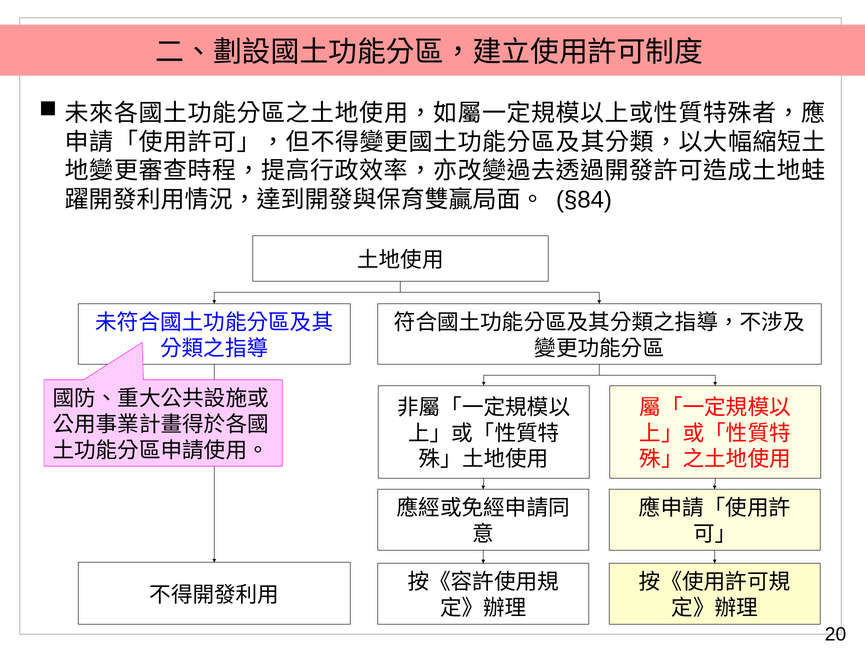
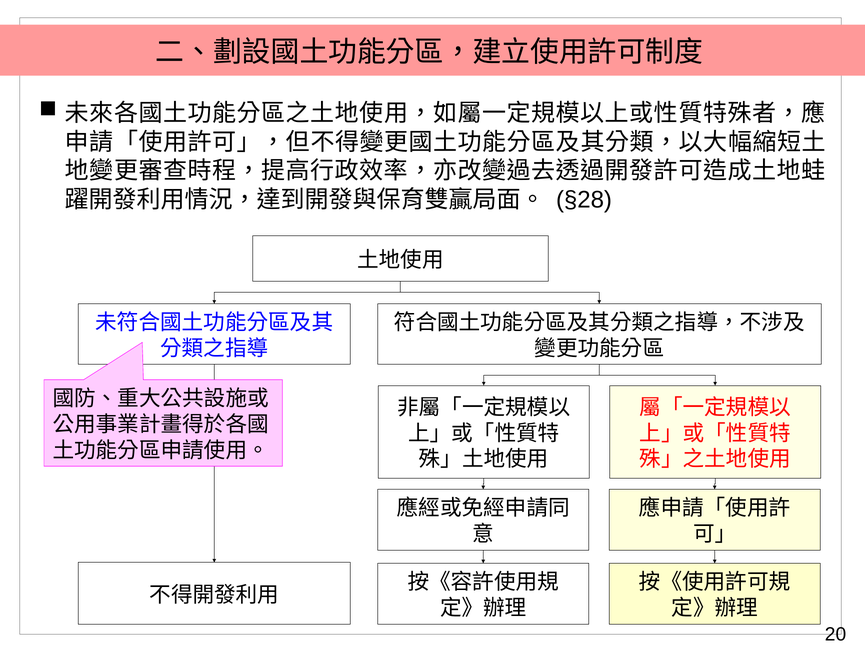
§84: §84 -> §28 (584, 200)
